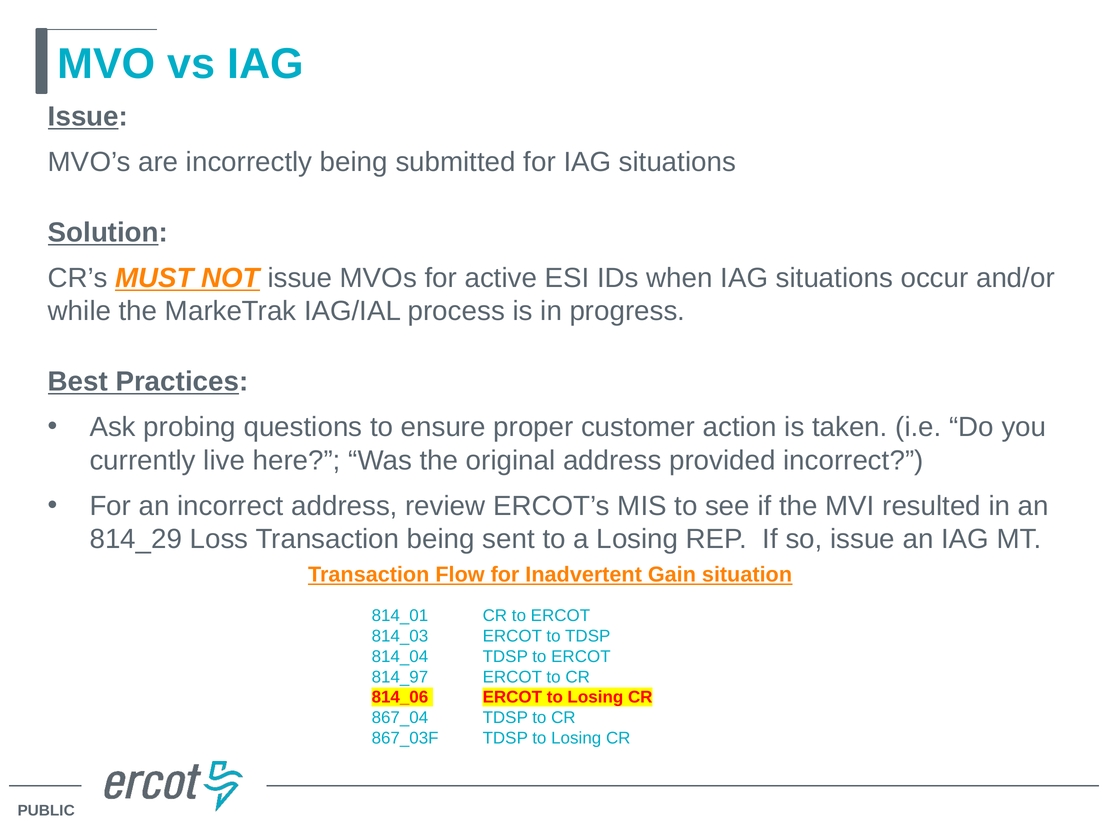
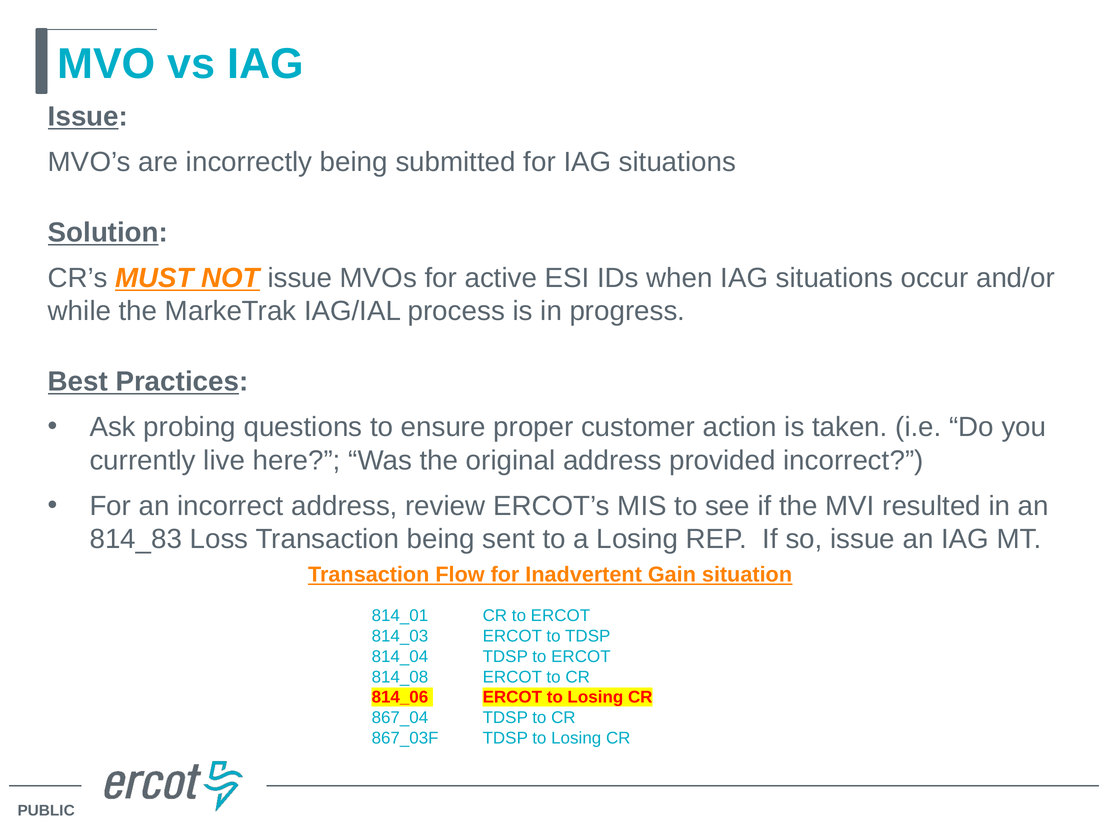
814_29: 814_29 -> 814_83 (136, 540)
814_97: 814_97 -> 814_08 (400, 677)
